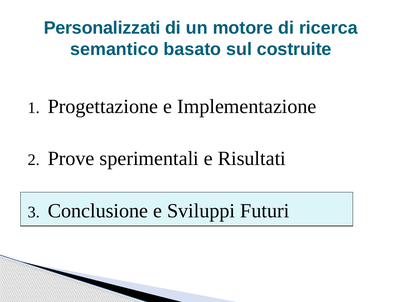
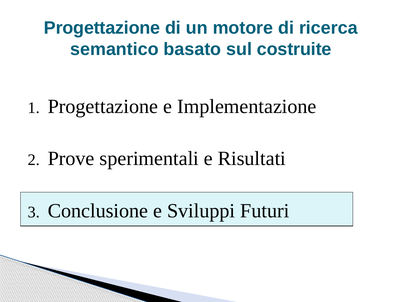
Personalizzati: Personalizzati -> Progettazione (102, 28)
